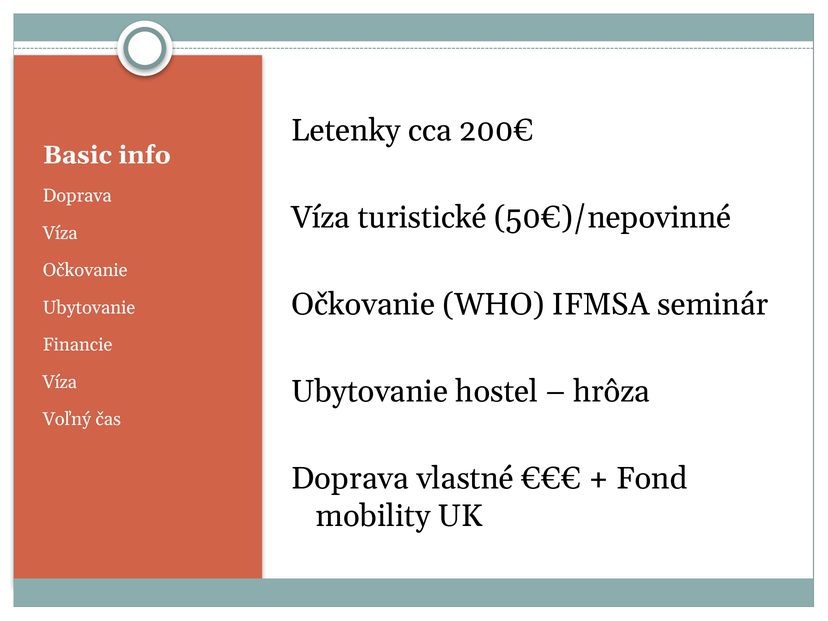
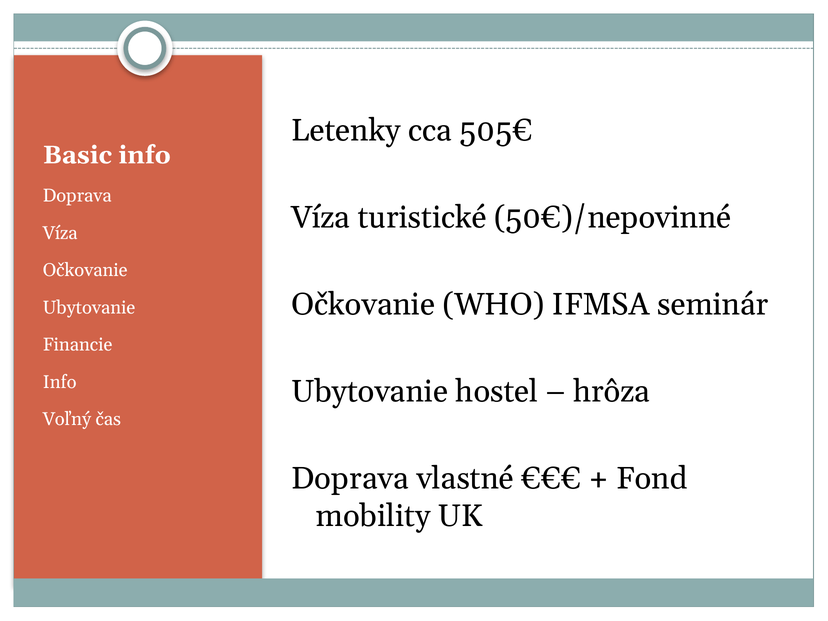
200€: 200€ -> 505€ (496, 131)
Víza: Víza -> Info (60, 382)
